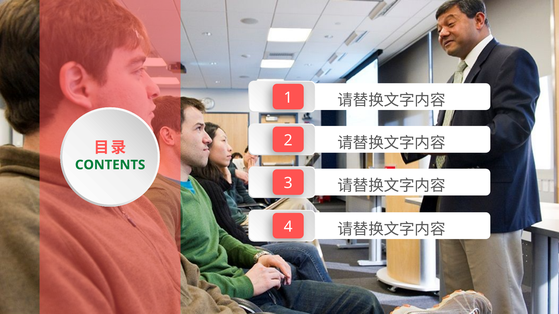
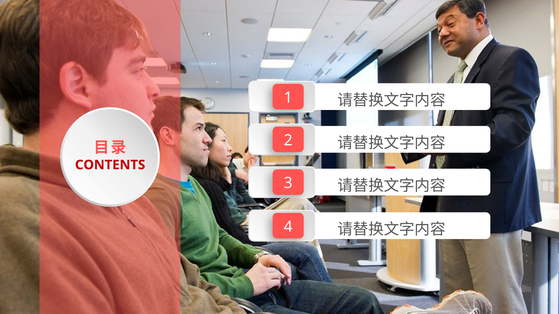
CONTENTS colour: green -> red (110, 165)
